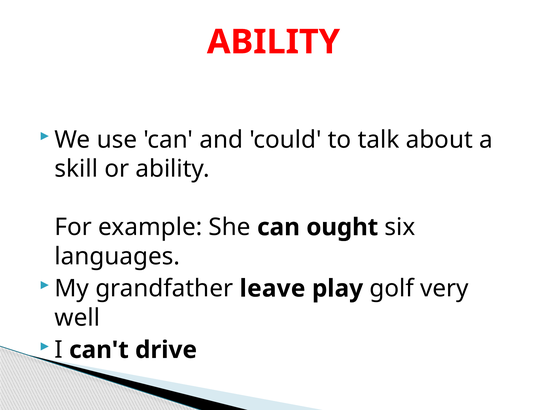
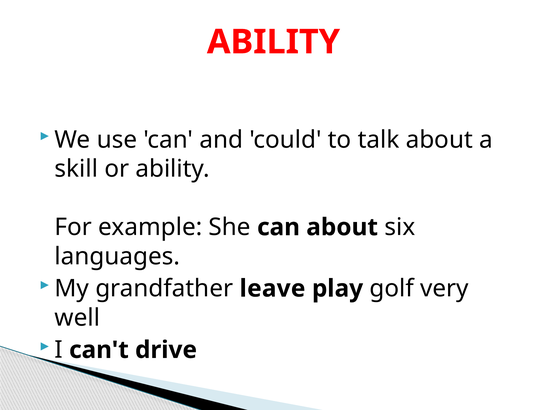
can ought: ought -> about (342, 227)
